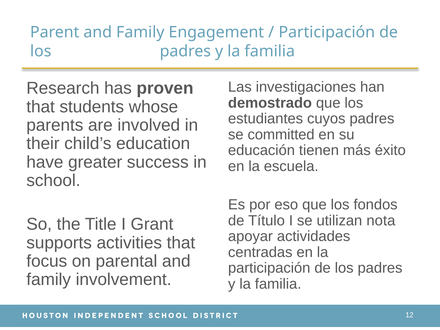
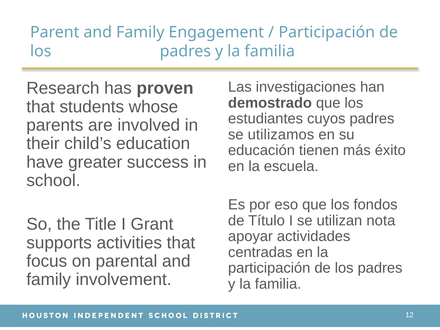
committed: committed -> utilizamos (281, 135)
